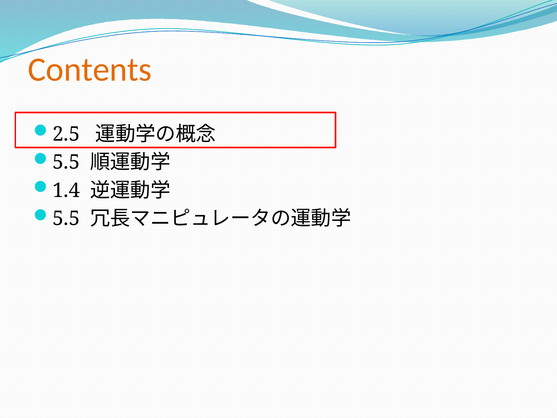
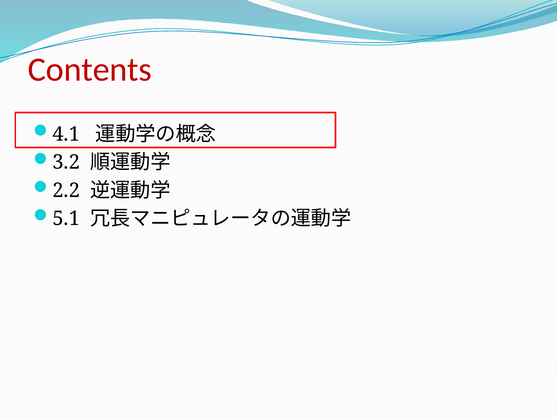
Contents colour: orange -> red (90, 70)
2.5: 2.5 -> 4.1 (66, 134)
5.5: 5.5 -> 3.2 (66, 162)
1.4: 1.4 -> 2.2 (66, 190)
5.5: 5.5 -> 5.1 (66, 219)
